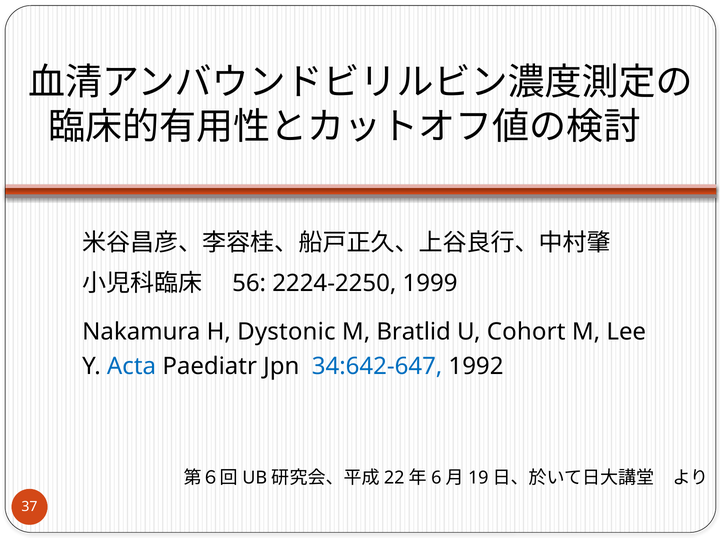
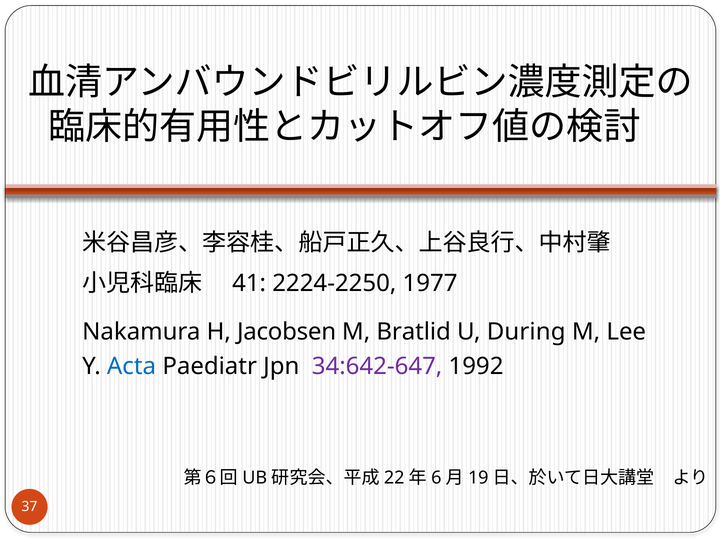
56: 56 -> 41 (249, 284)
1999: 1999 -> 1977 (430, 284)
Dystonic: Dystonic -> Jacobsen (287, 332)
Cohort: Cohort -> During (526, 332)
34:642-647 colour: blue -> purple (377, 367)
